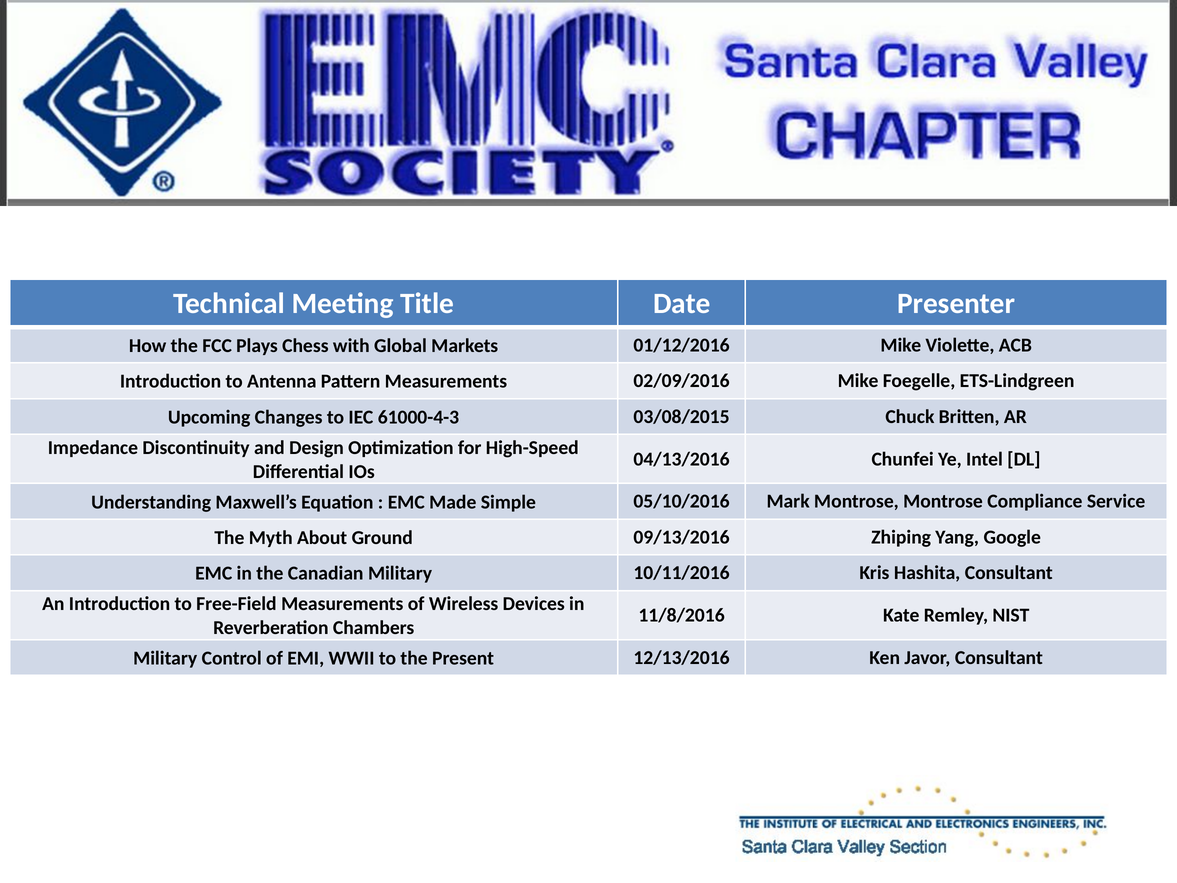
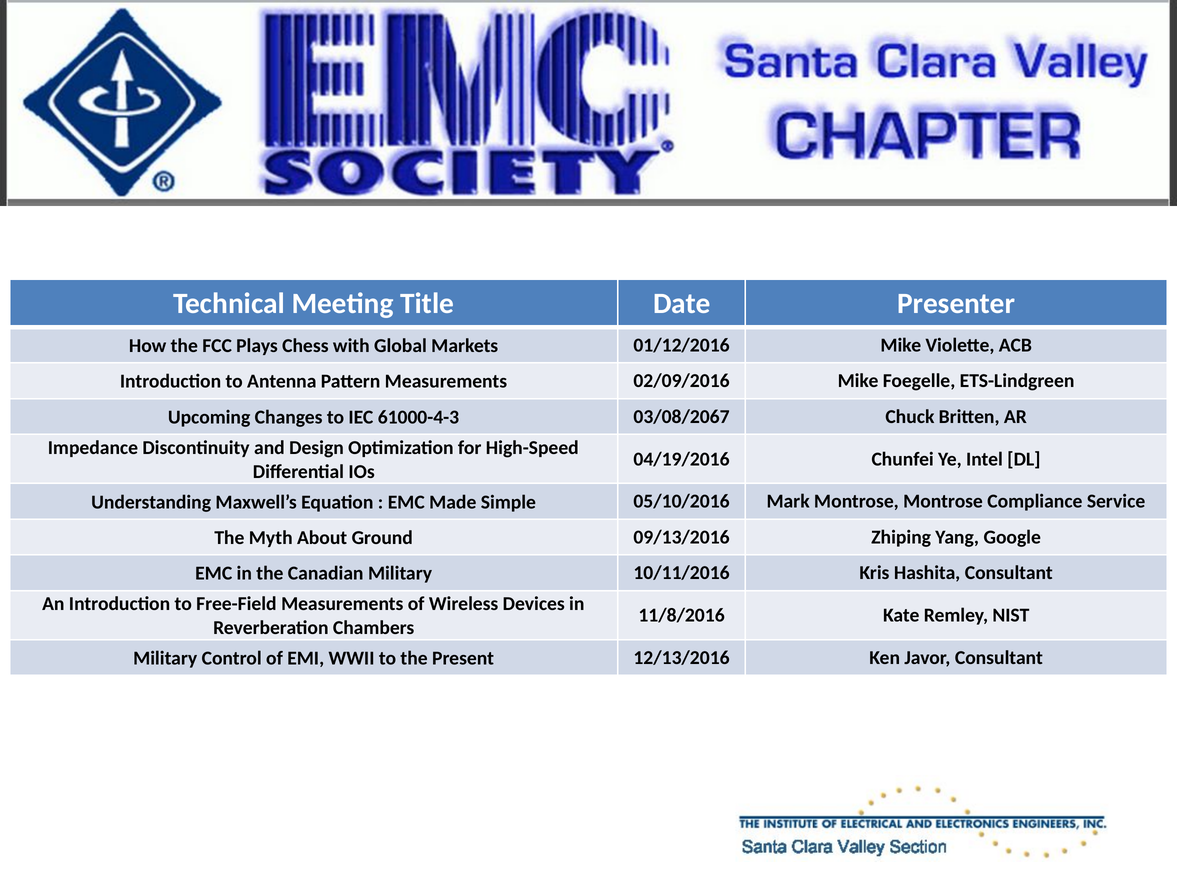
03/08/2015: 03/08/2015 -> 03/08/2067 (682, 417)
04/13/2016: 04/13/2016 -> 04/19/2016 (682, 459)
